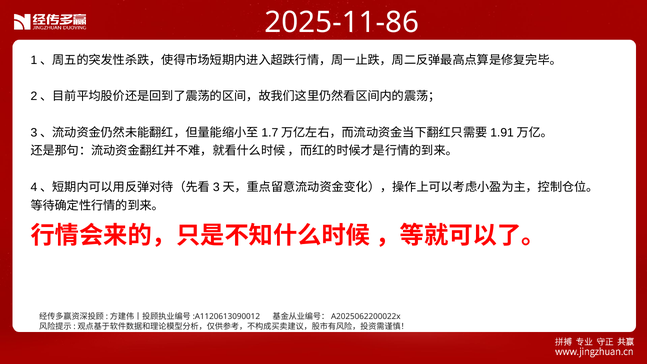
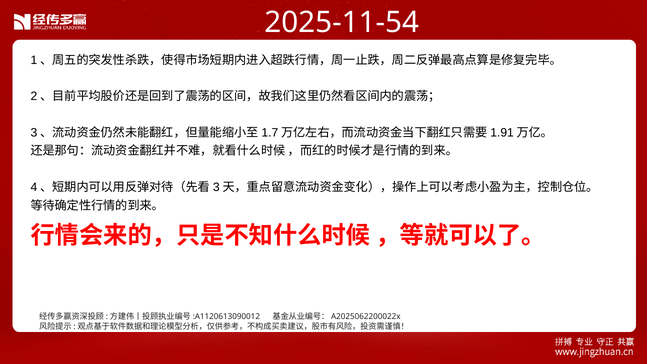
2025-11-86: 2025-11-86 -> 2025-11-54 (342, 22)
